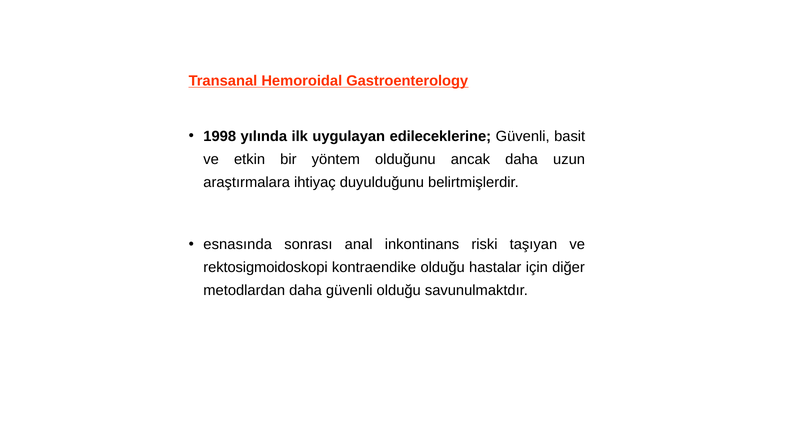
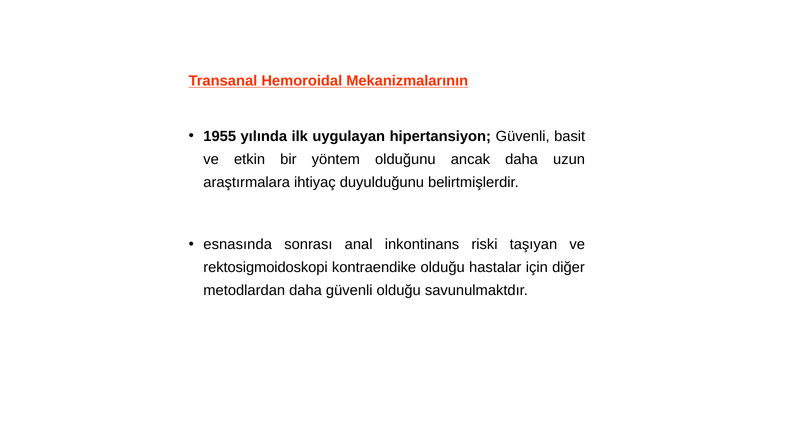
Gastroenterology: Gastroenterology -> Mekanizmalarının (407, 81)
1998: 1998 -> 1955 (220, 136)
edileceklerine: edileceklerine -> hipertansiyon (440, 136)
